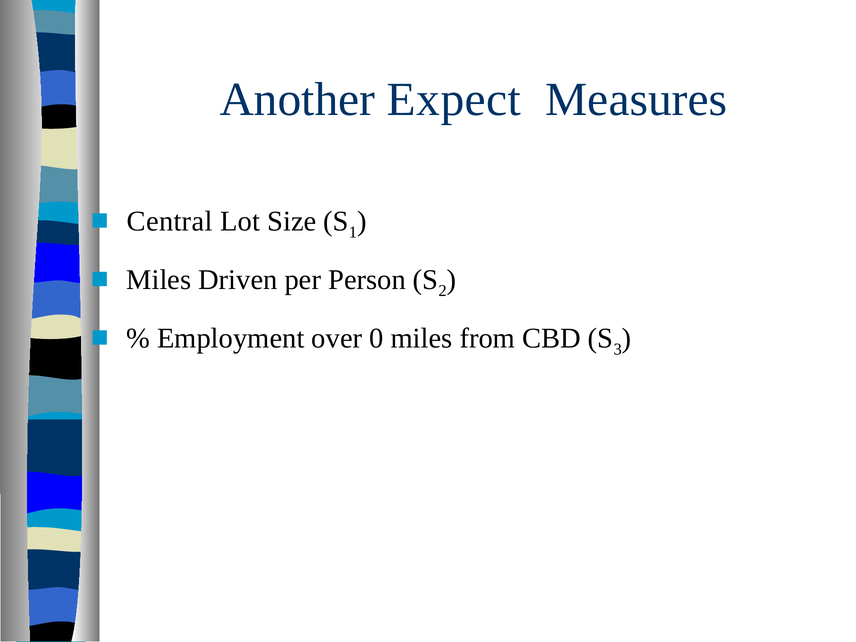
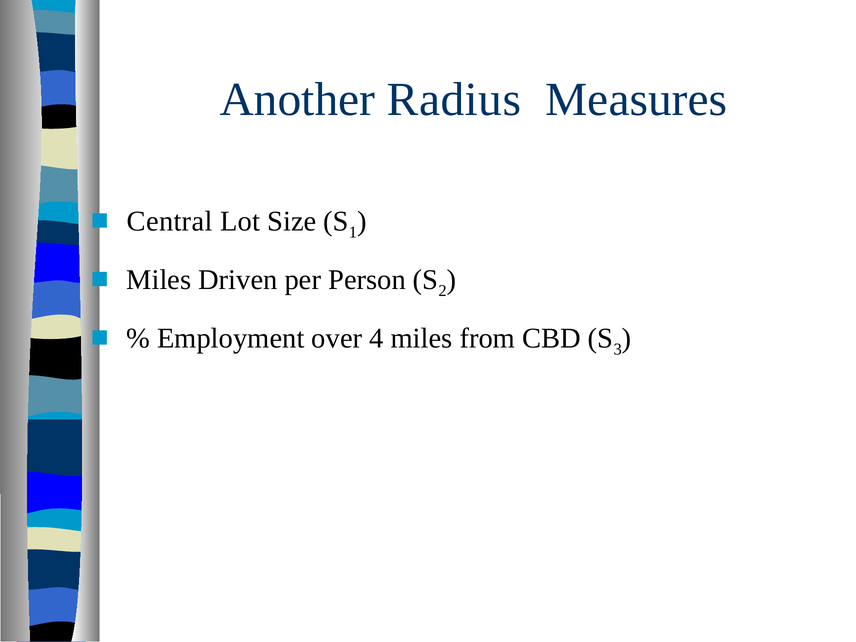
Expect: Expect -> Radius (454, 100)
0: 0 -> 4 (376, 338)
